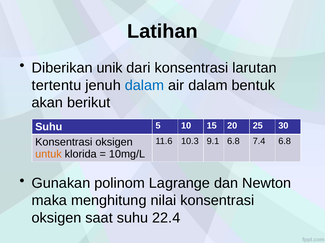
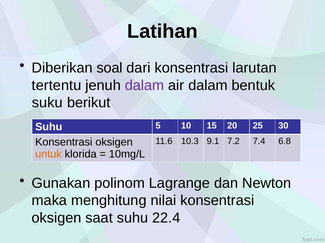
unik: unik -> soal (110, 68)
dalam colour: blue -> purple (144, 86)
akan: akan -> suku (47, 103)
9.1 6.8: 6.8 -> 7.2 (233, 141)
